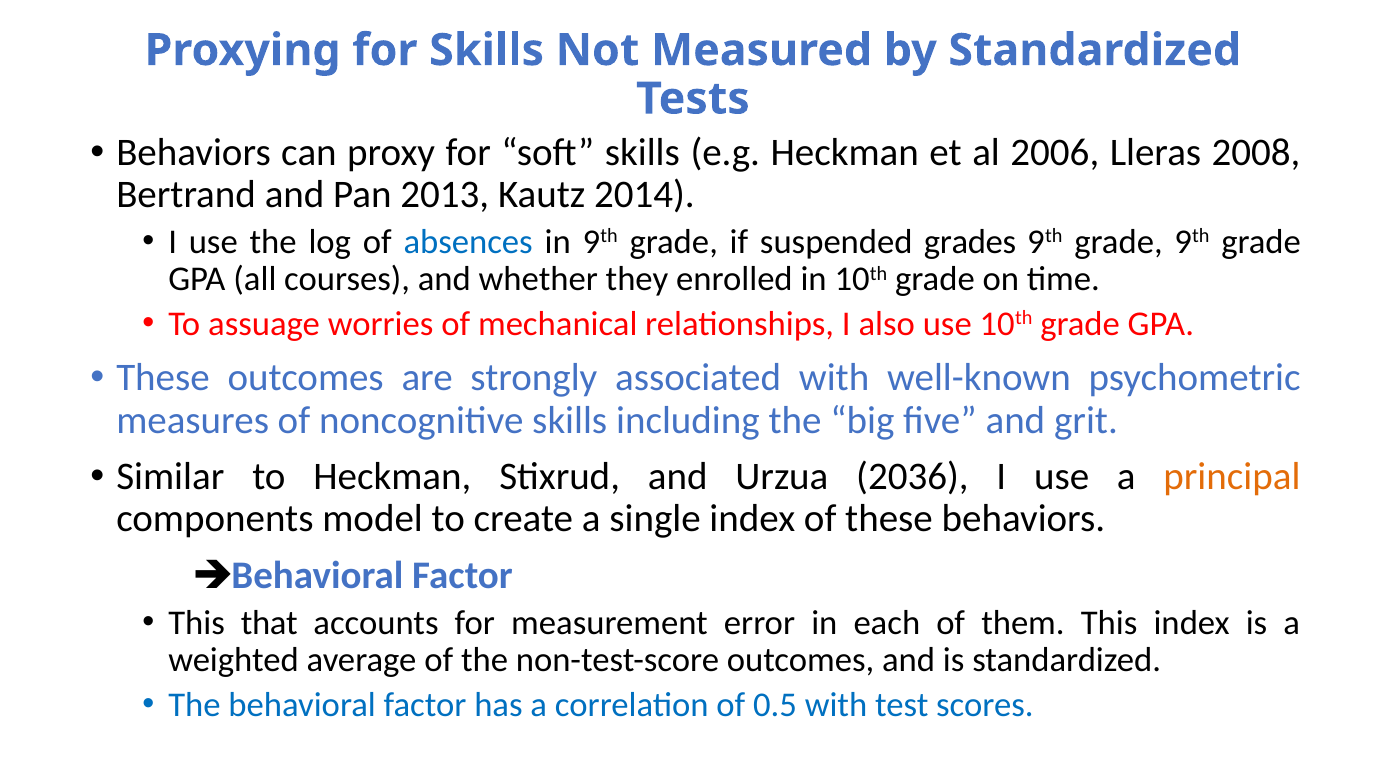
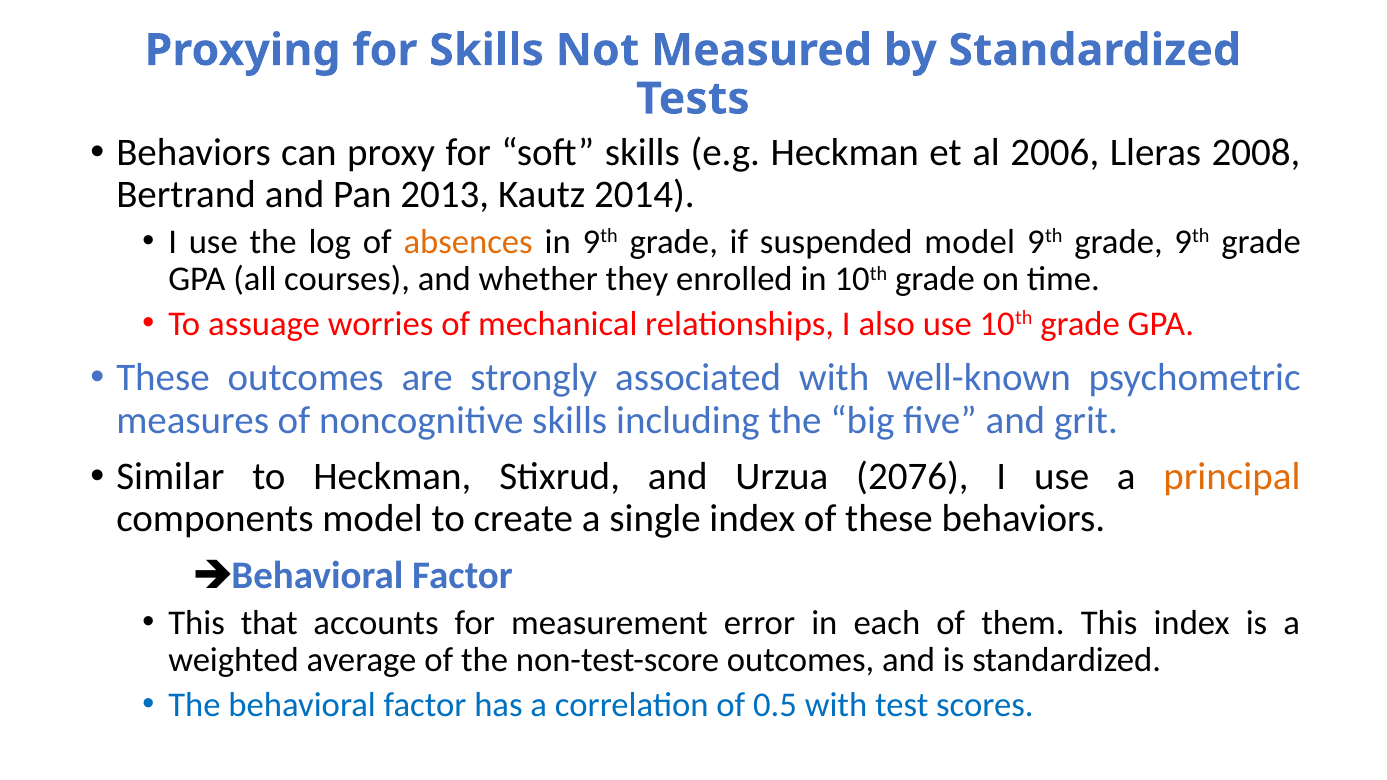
absences colour: blue -> orange (468, 242)
suspended grades: grades -> model (970, 242)
2036: 2036 -> 2076 (912, 477)
